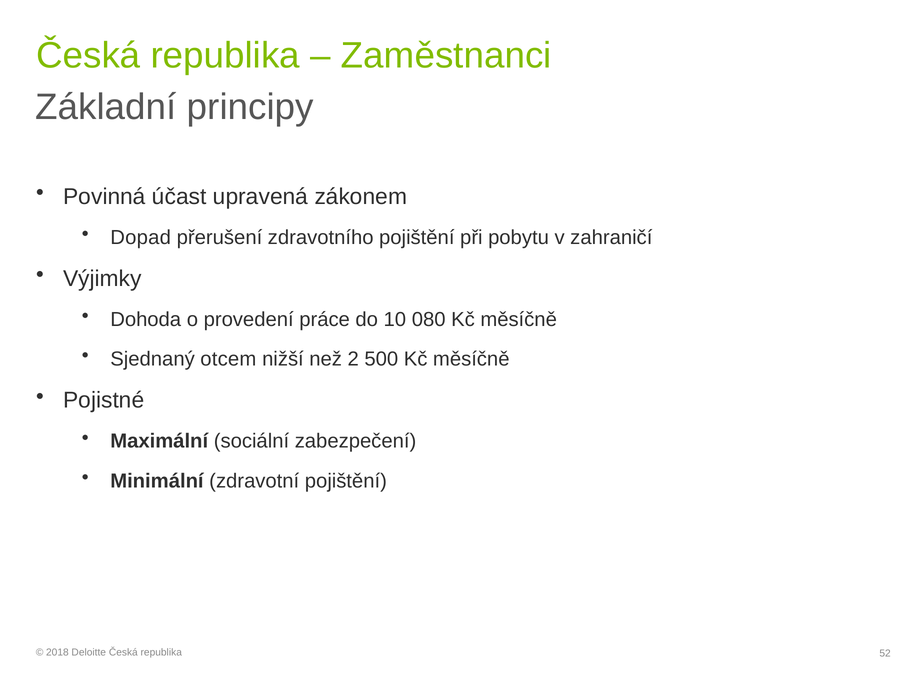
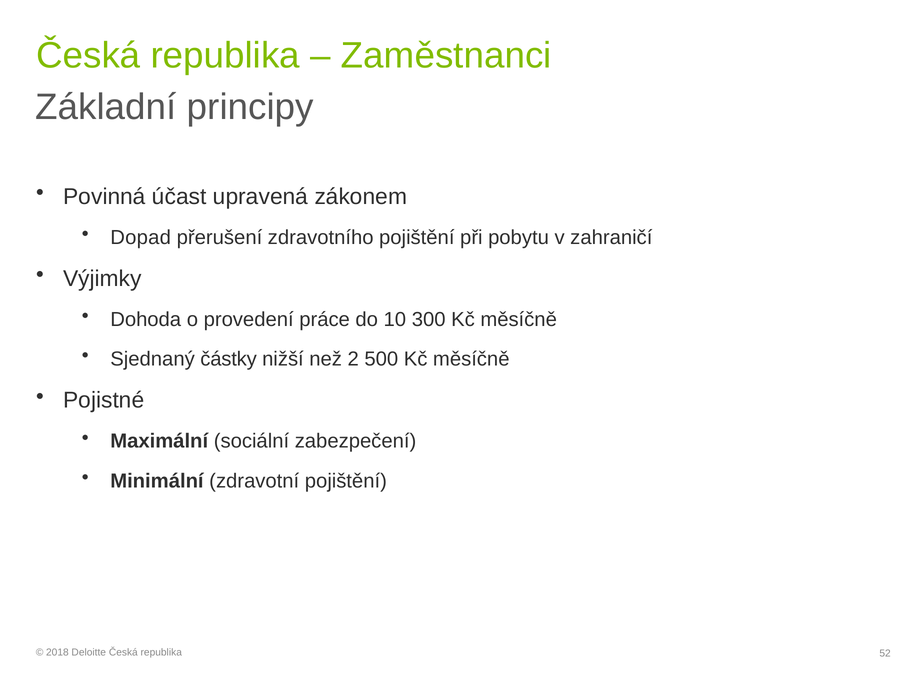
080: 080 -> 300 (429, 320)
otcem: otcem -> částky (229, 359)
